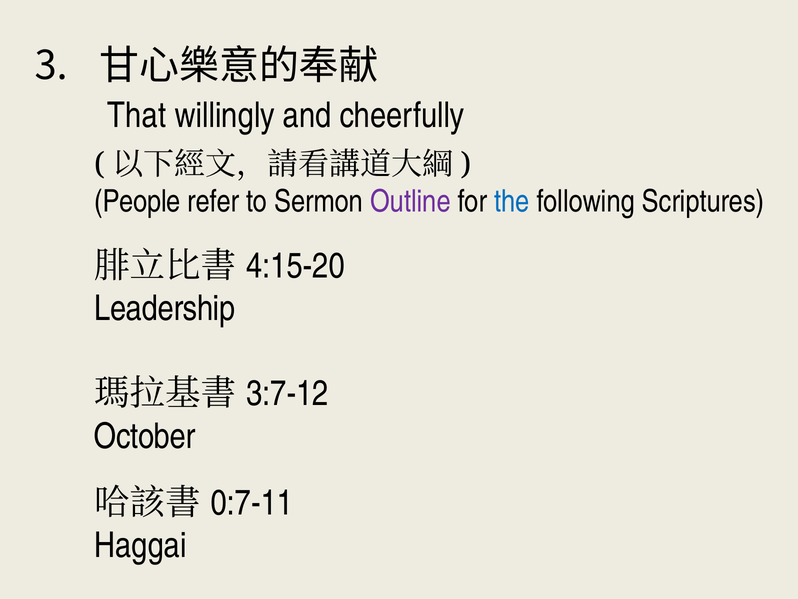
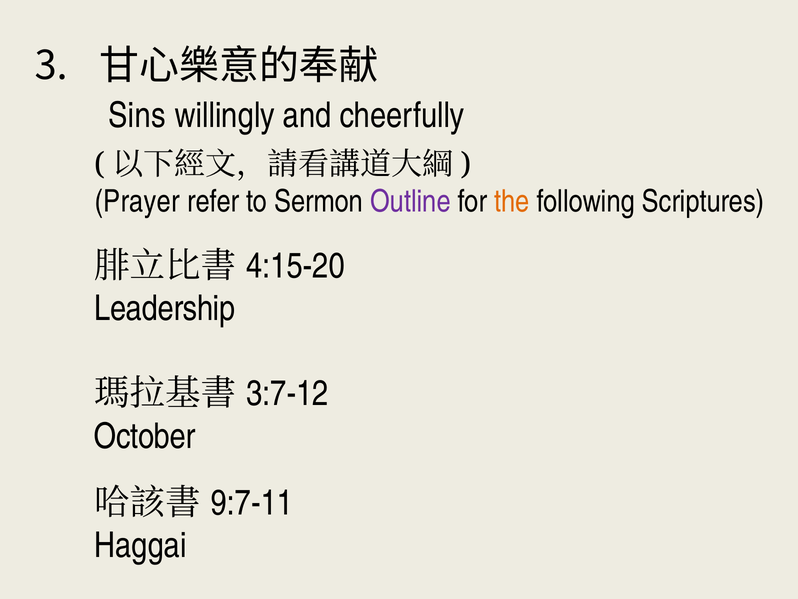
That: That -> Sins (137, 115)
People: People -> Prayer (137, 202)
the colour: blue -> orange (512, 202)
0:7-11: 0:7-11 -> 9:7-11 (252, 503)
